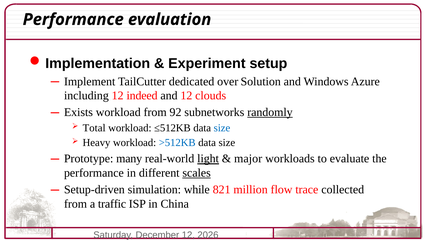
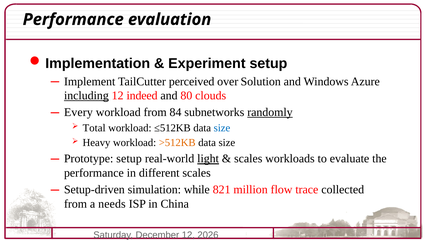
dedicated: dedicated -> perceived (192, 81)
including underline: none -> present (86, 96)
and 12: 12 -> 80 (186, 96)
Exists: Exists -> Every (78, 112)
92: 92 -> 84 (176, 112)
>512KB colour: blue -> orange (177, 143)
Prototype many: many -> setup (129, 158)
major: major -> scales (248, 158)
scales underline: present -> none (197, 173)
traffic: traffic -> needs (112, 203)
